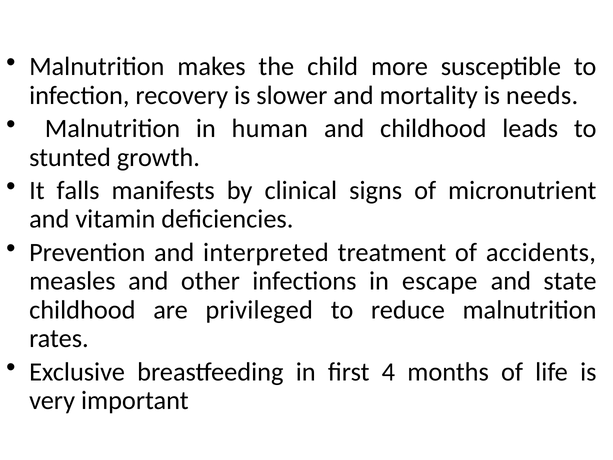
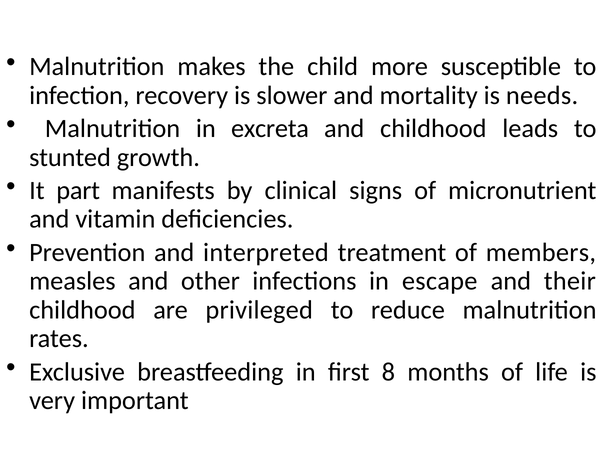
human: human -> excreta (270, 129)
falls: falls -> part (78, 191)
accidents: accidents -> members (541, 253)
state: state -> their (570, 281)
4: 4 -> 8 (388, 372)
